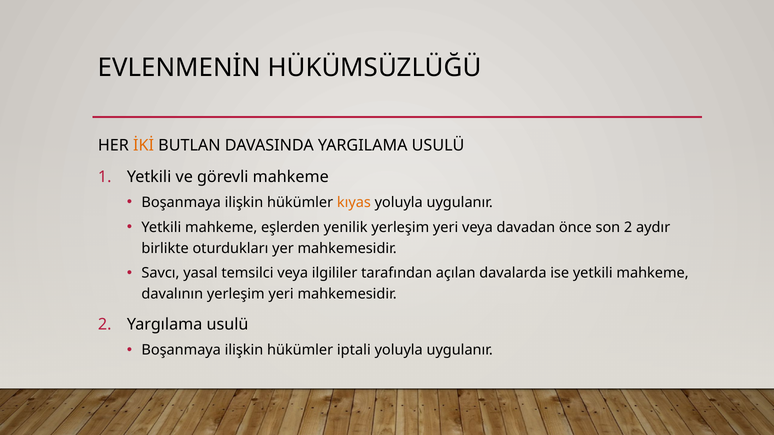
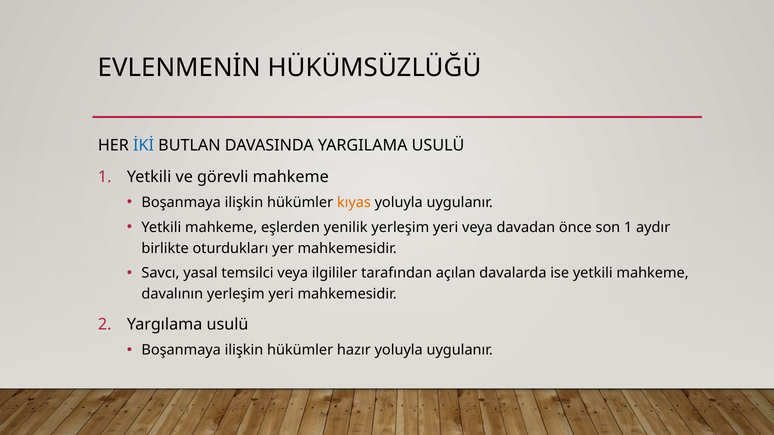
İKİ colour: orange -> blue (144, 146)
son 2: 2 -> 1 (628, 228)
iptali: iptali -> hazır (354, 350)
